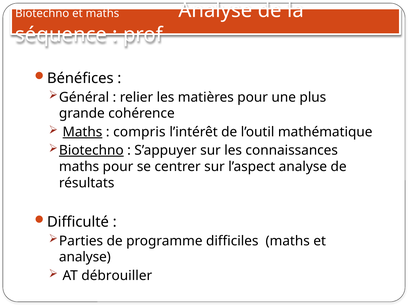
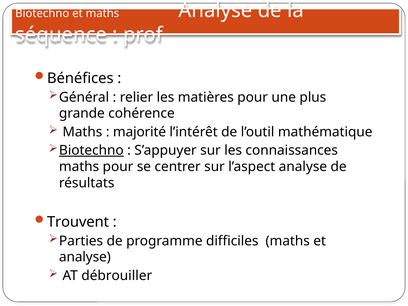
Maths underline: present -> none (82, 132)
compris: compris -> majorité (140, 132)
Difficulté: Difficulté -> Trouvent (78, 222)
